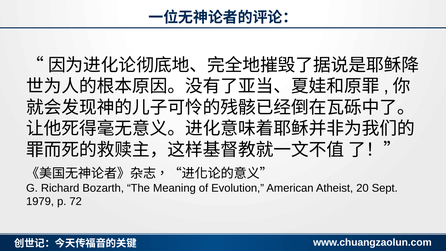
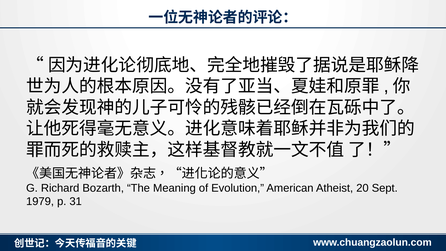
72: 72 -> 31 (76, 201)
